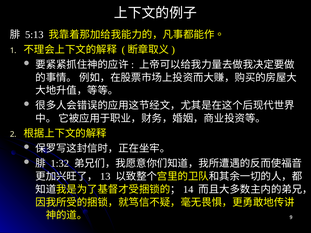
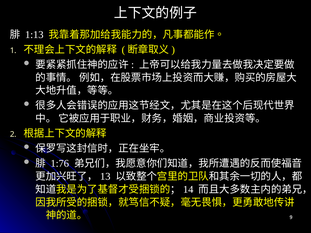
5:13: 5:13 -> 1:13 (34, 35)
1:32: 1:32 -> 1:76 (60, 164)
